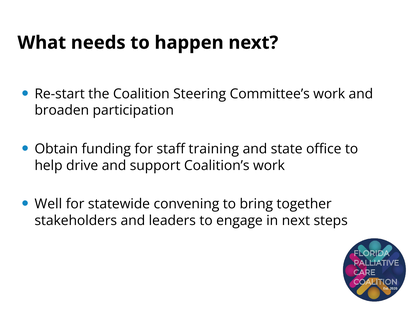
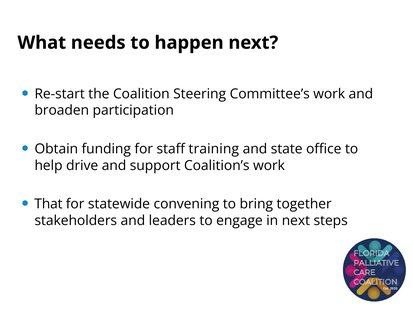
Well: Well -> That (48, 204)
